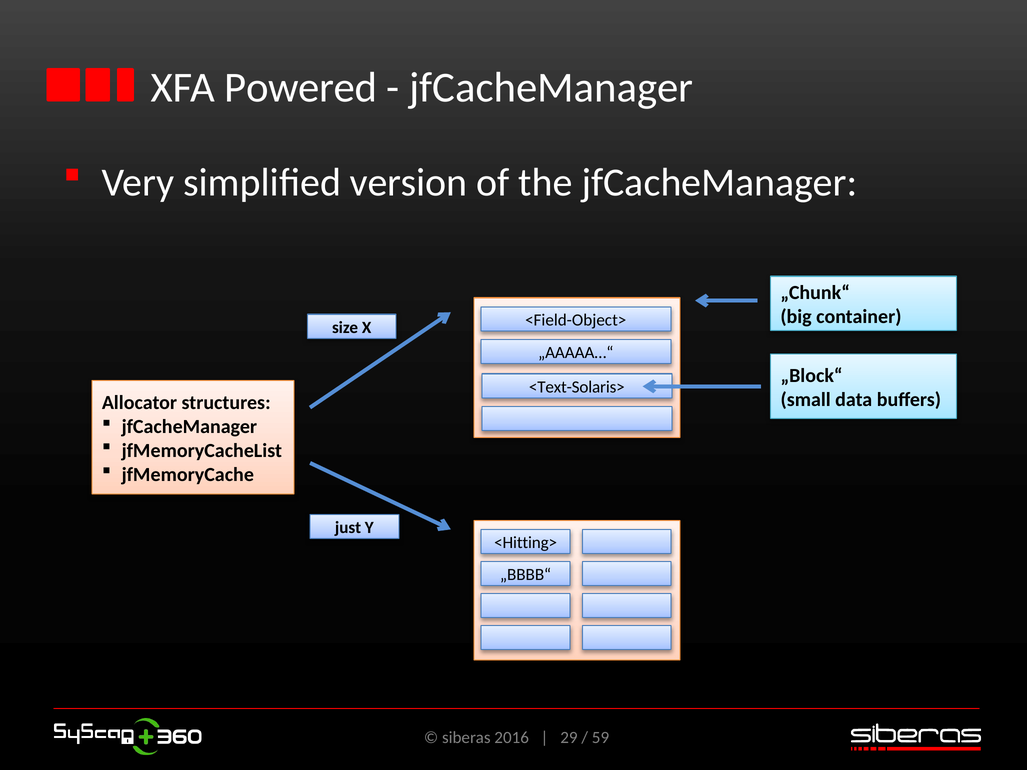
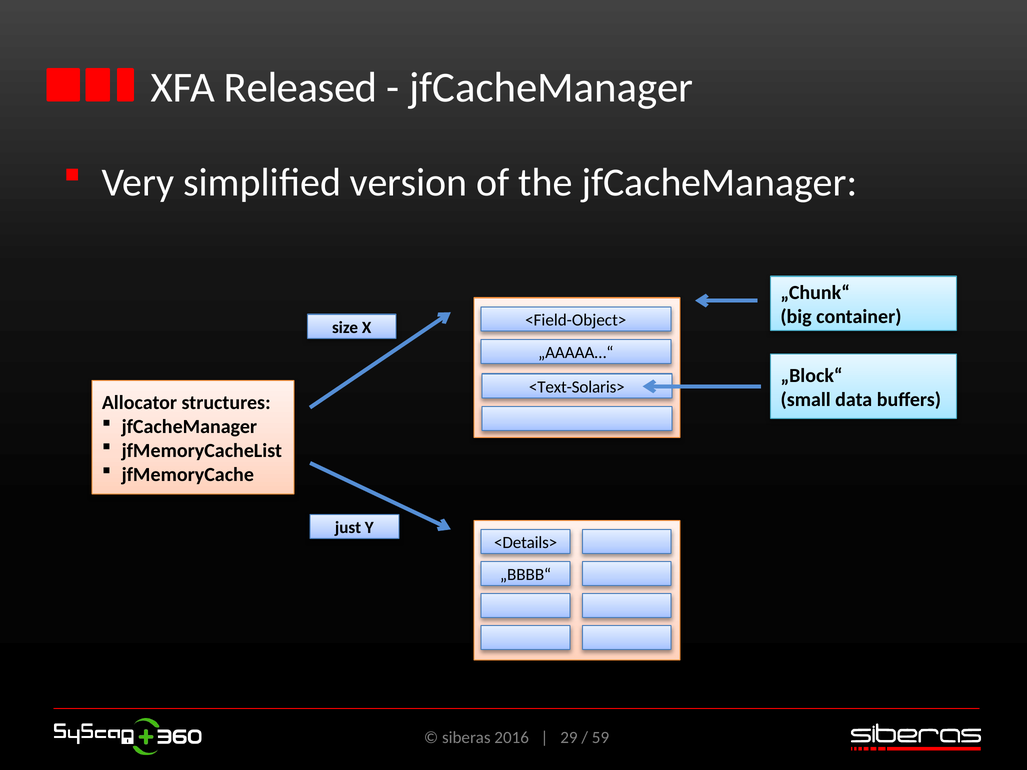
Powered: Powered -> Released (301, 88)
<Hitting>: <Hitting> -> <Details> (526, 543)
